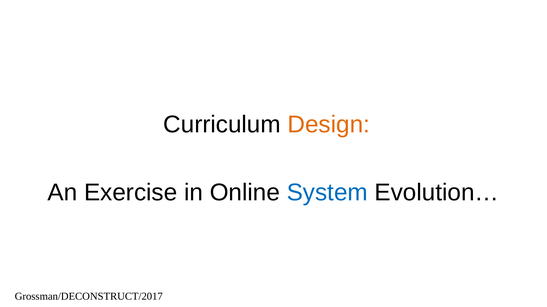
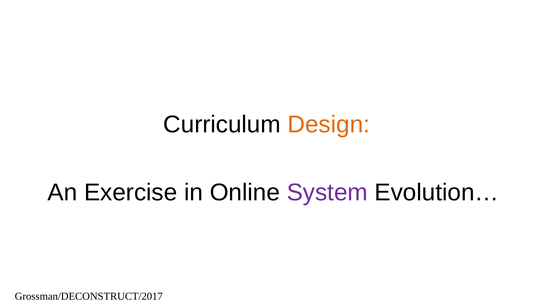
System colour: blue -> purple (327, 193)
